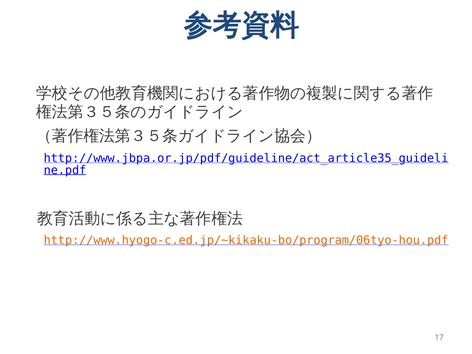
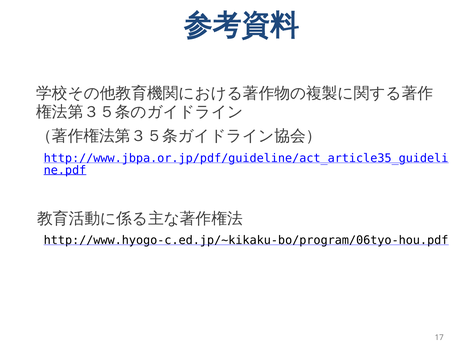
http://www.hyogo-c.ed.jp/~kikaku-bo/program/06tyo-hou.pdf colour: orange -> black (246, 240)
